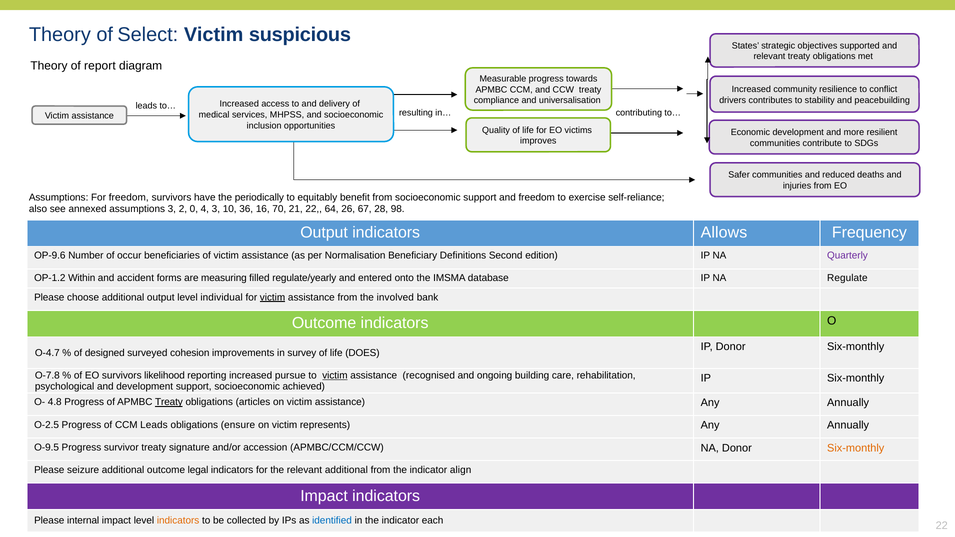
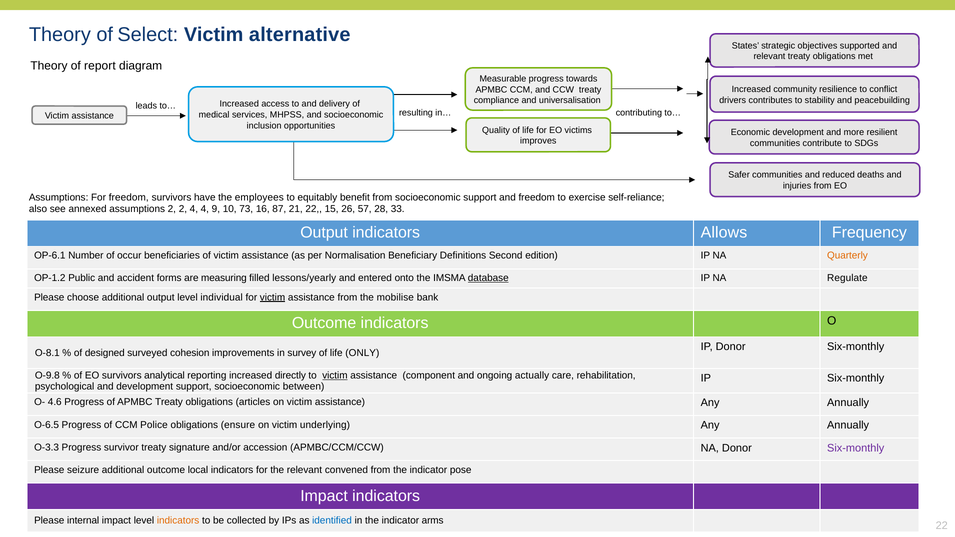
suspicious: suspicious -> alternative (300, 34)
periodically: periodically -> employees (259, 197)
assumptions 3: 3 -> 2 (172, 209)
2 0: 0 -> 4 (194, 209)
4 3: 3 -> 9 (216, 209)
36: 36 -> 73 (246, 209)
70: 70 -> 87 (279, 209)
64: 64 -> 15 (332, 209)
67: 67 -> 57 (365, 209)
98: 98 -> 33 (398, 209)
OP-9.6: OP-9.6 -> OP-6.1 (50, 256)
Quarterly colour: purple -> orange (847, 256)
Within: Within -> Public (82, 278)
regulate/yearly: regulate/yearly -> lessons/yearly (304, 278)
database underline: none -> present (488, 278)
involved: involved -> mobilise (395, 297)
O-4.7: O-4.7 -> O-8.1 (47, 353)
DOES: DOES -> ONLY (362, 353)
O-7.8: O-7.8 -> O-9.8 (47, 376)
likelihood: likelihood -> analytical (165, 376)
pursue: pursue -> directly (290, 376)
recognised: recognised -> component (429, 376)
building: building -> actually (532, 376)
achieved: achieved -> between (304, 387)
4.8: 4.8 -> 4.6 (55, 402)
Treaty underline: present -> none (169, 402)
O-2.5: O-2.5 -> O-6.5 (47, 425)
CCM Leads: Leads -> Police (154, 425)
represents: represents -> underlying (325, 425)
O-9.5: O-9.5 -> O-3.3 (47, 447)
Six-monthly colour: orange -> purple (856, 448)
legal: legal -> local (198, 470)
relevant additional: additional -> convened (346, 470)
align: align -> pose (461, 470)
each: each -> arms (433, 521)
